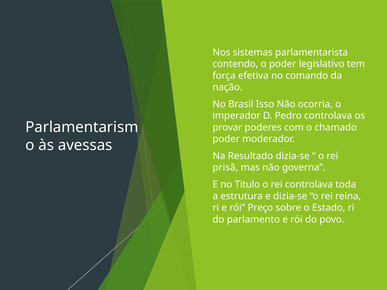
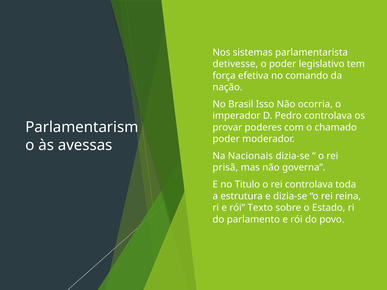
contendo: contendo -> detivesse (235, 64)
Resultado: Resultado -> Nacionais (250, 156)
Preço: Preço -> Texto (260, 208)
